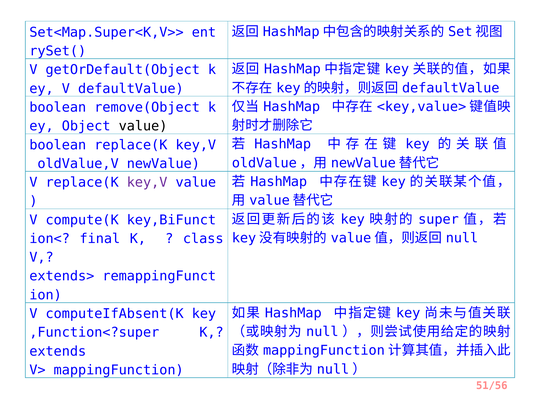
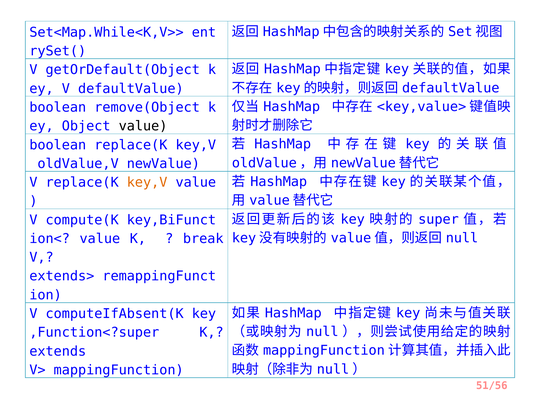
Set<Map.Super<K,V>>: Set<Map.Super<K,V>> -> Set<Map.While<K,V>> (107, 32)
key,V colour: purple -> orange (147, 182)
final: final -> value (100, 239)
class: class -> break (203, 239)
